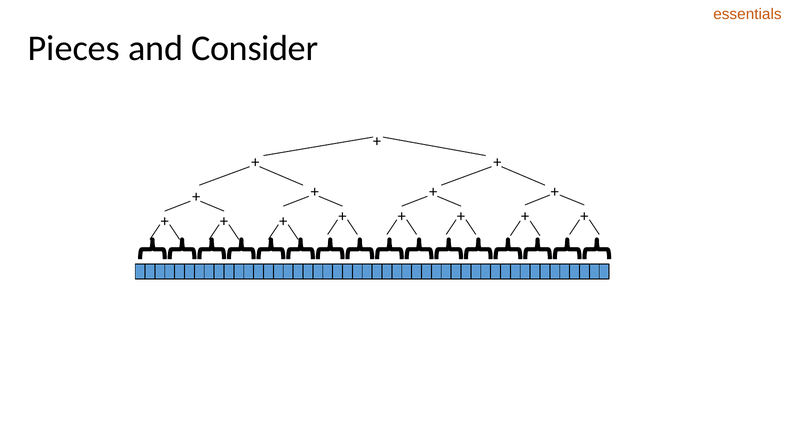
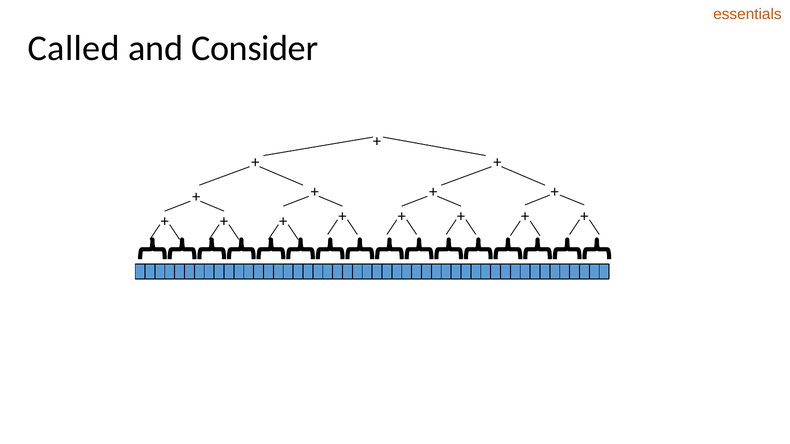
Pieces: Pieces -> Called (74, 48)
